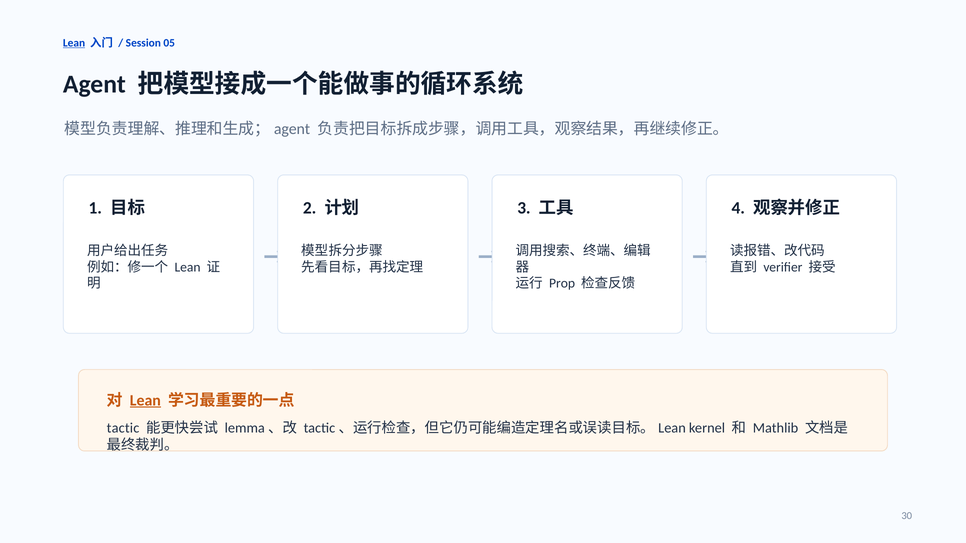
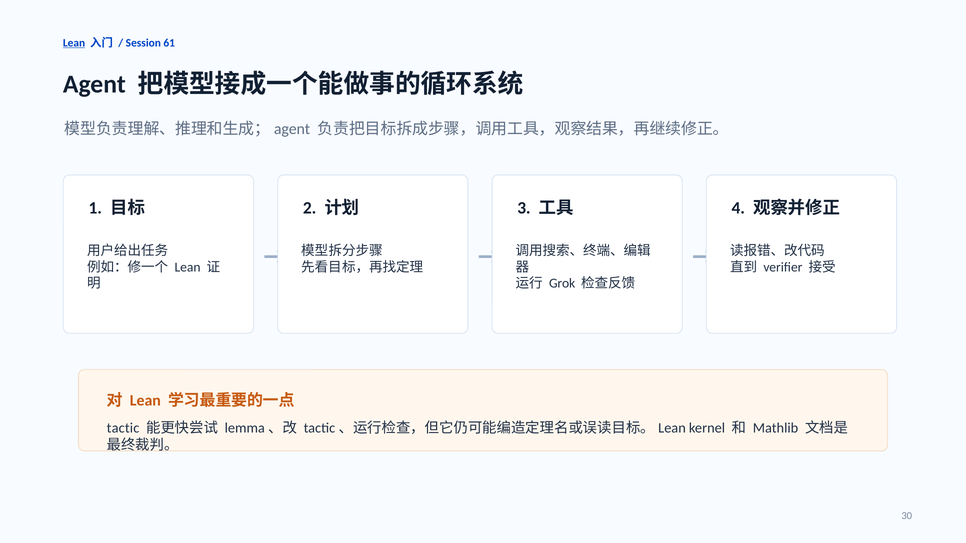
05: 05 -> 61 (169, 43)
Prop: Prop -> Grok (562, 284)
Lean underline: present -> none (145, 401)
